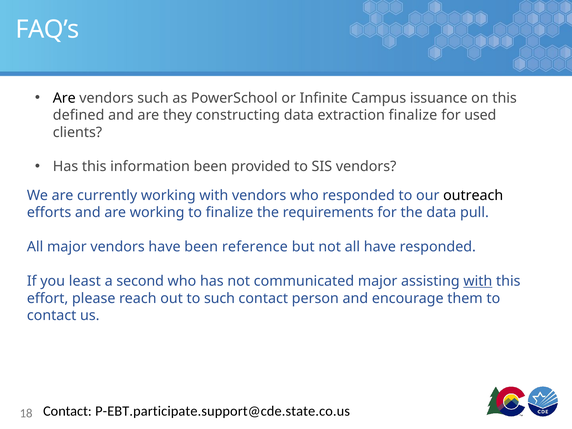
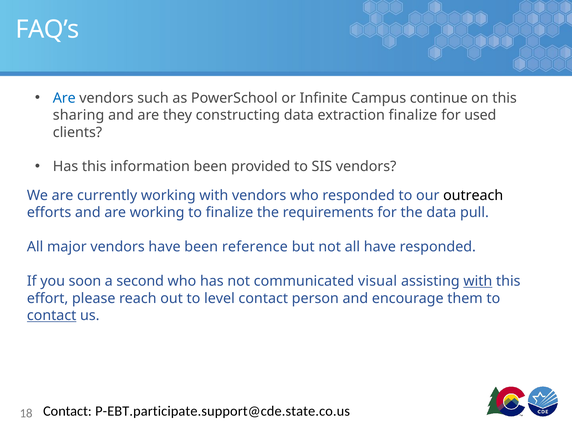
Are colour: black -> blue (64, 98)
issuance: issuance -> continue (439, 98)
defined: defined -> sharing (79, 115)
least: least -> soon (85, 281)
communicated major: major -> visual (378, 281)
to such: such -> level (219, 298)
contact underline: none -> present (52, 316)
